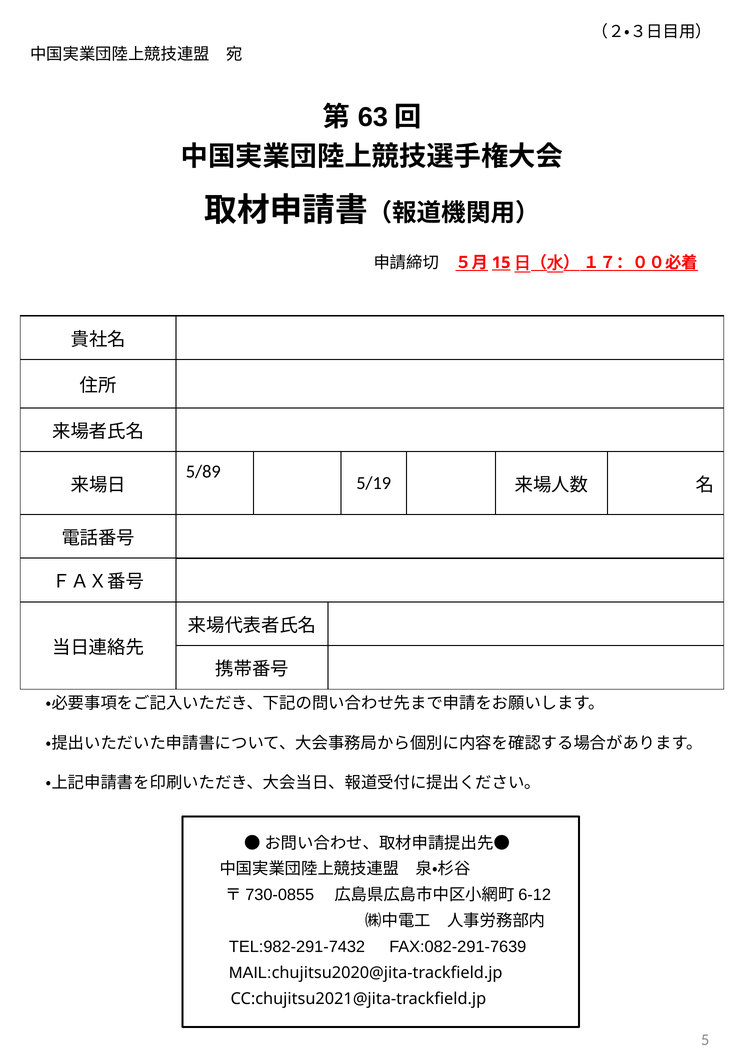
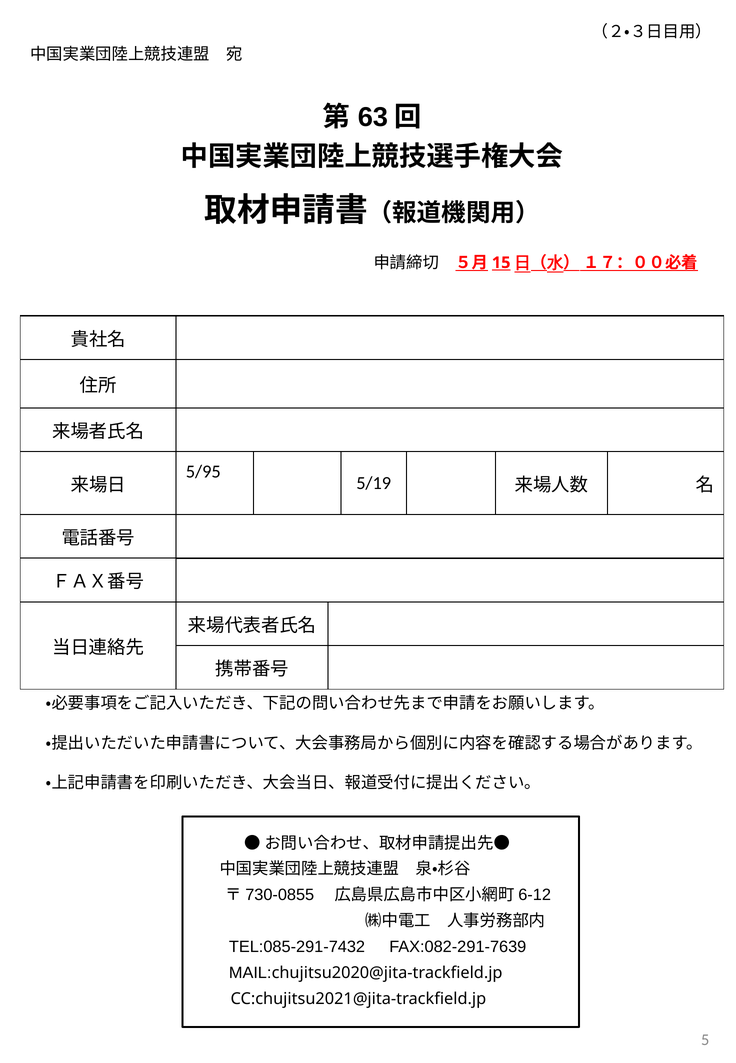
5/89: 5/89 -> 5/95 (203, 472)
TEL:982-291-7432: TEL:982-291-7432 -> TEL:085-291-7432 (297, 947)
